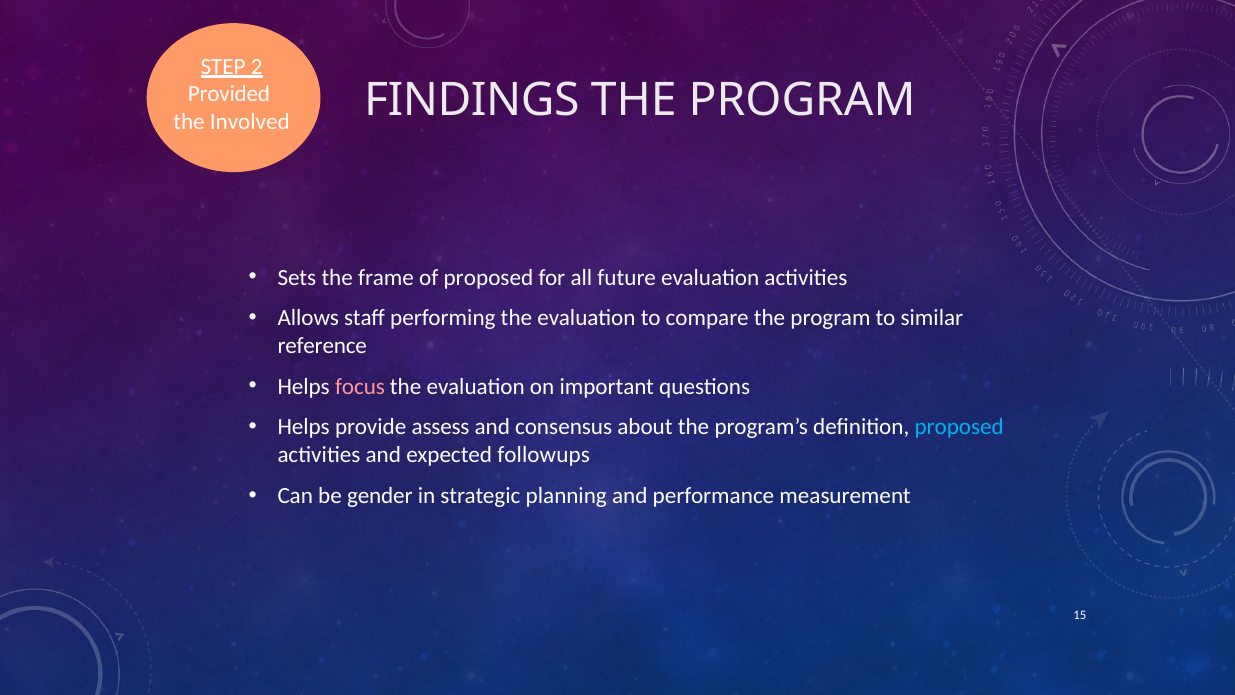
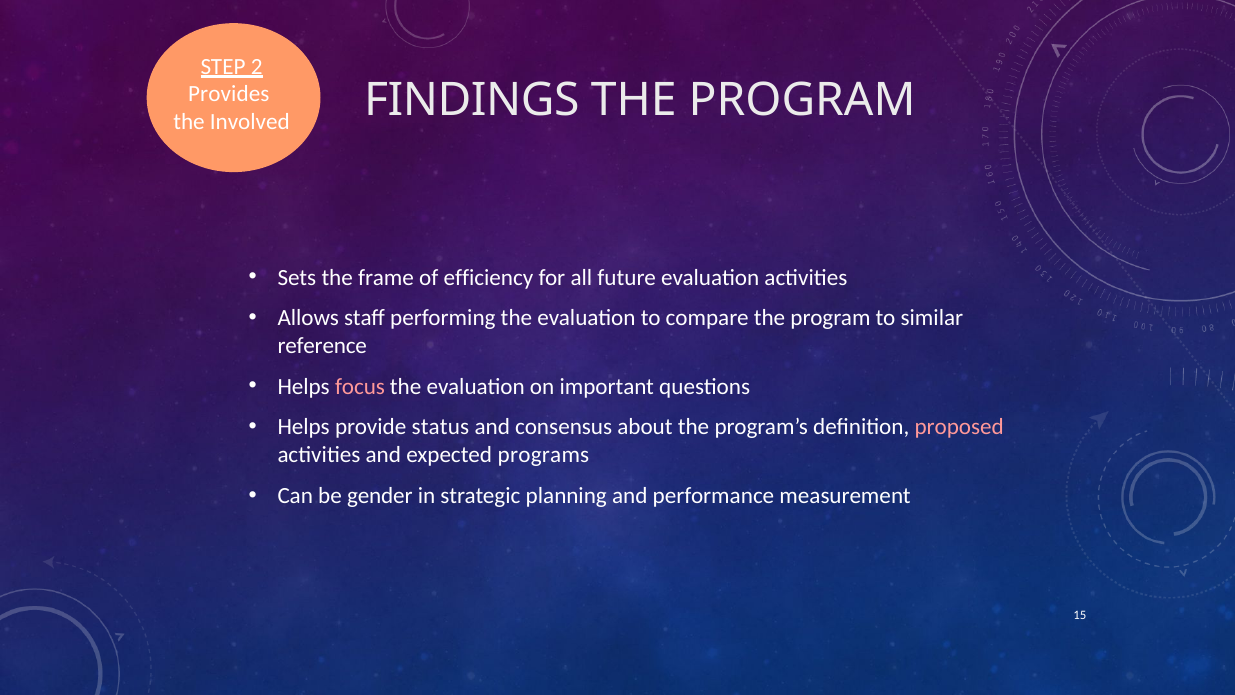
Provided: Provided -> Provides (229, 94)
of proposed: proposed -> efficiency (488, 277)
assess: assess -> status (440, 427)
proposed colour: light blue -> pink (959, 427)
followups: followups -> programs (543, 455)
